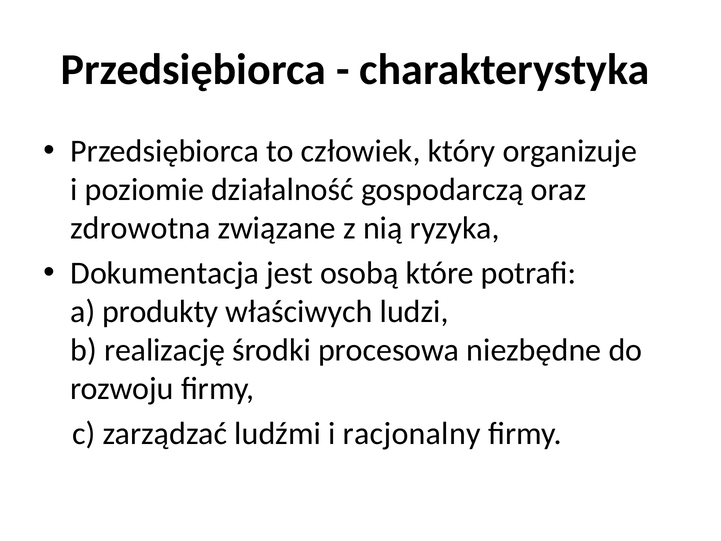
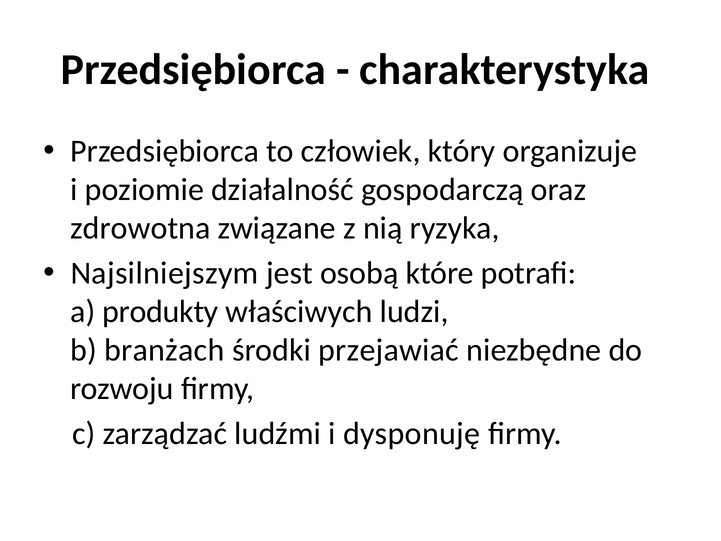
Dokumentacja: Dokumentacja -> Najsilniejszym (165, 273)
realizację: realizację -> branżach (164, 350)
procesowa: procesowa -> przejawiać (389, 350)
racjonalny: racjonalny -> dysponuję (412, 434)
